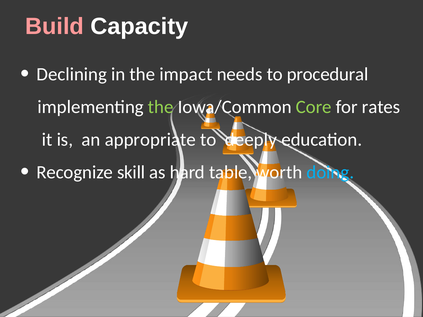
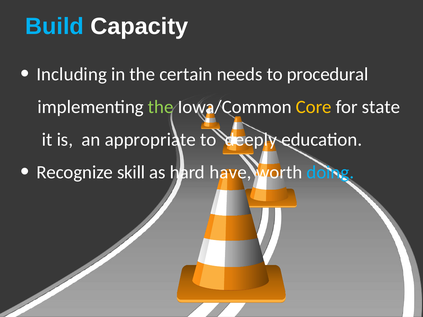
Build colour: pink -> light blue (55, 26)
Declining: Declining -> Including (72, 74)
impact: impact -> certain (186, 74)
Core colour: light green -> yellow (314, 107)
rates: rates -> state (381, 107)
table: table -> have (231, 173)
